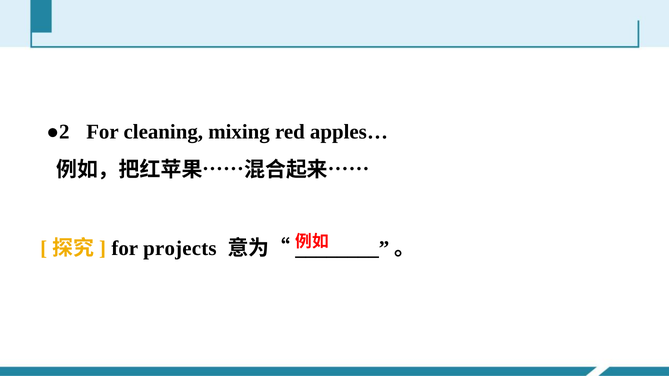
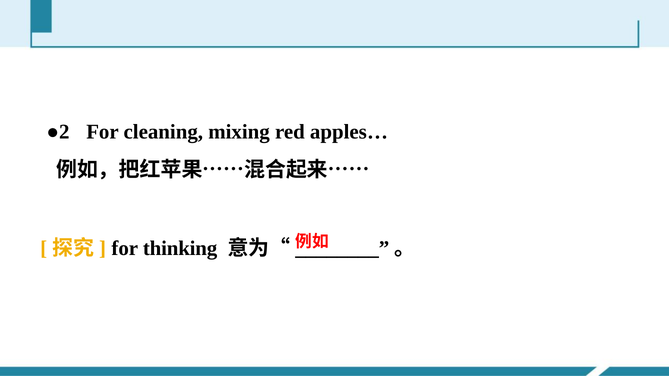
projects: projects -> thinking (180, 248)
